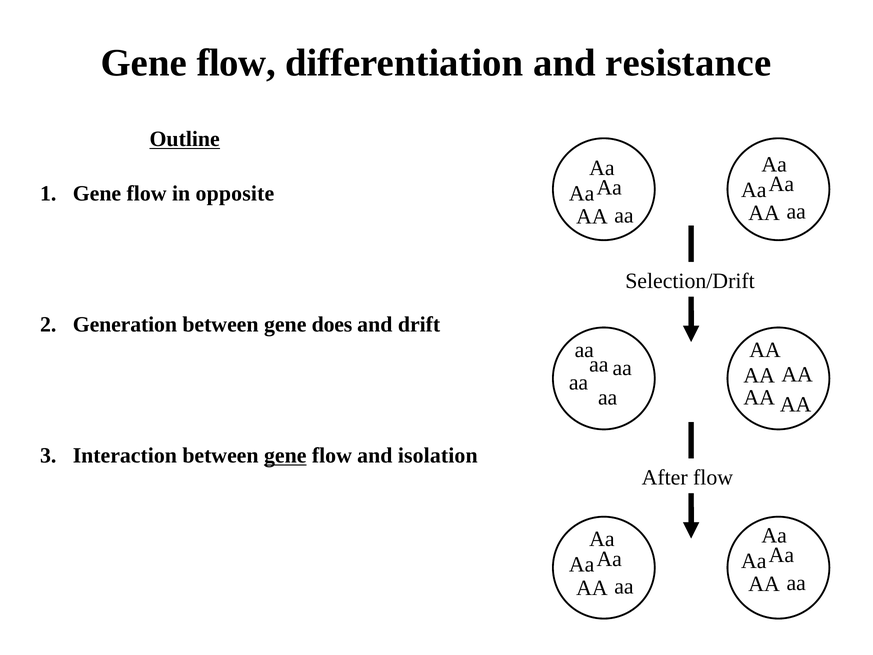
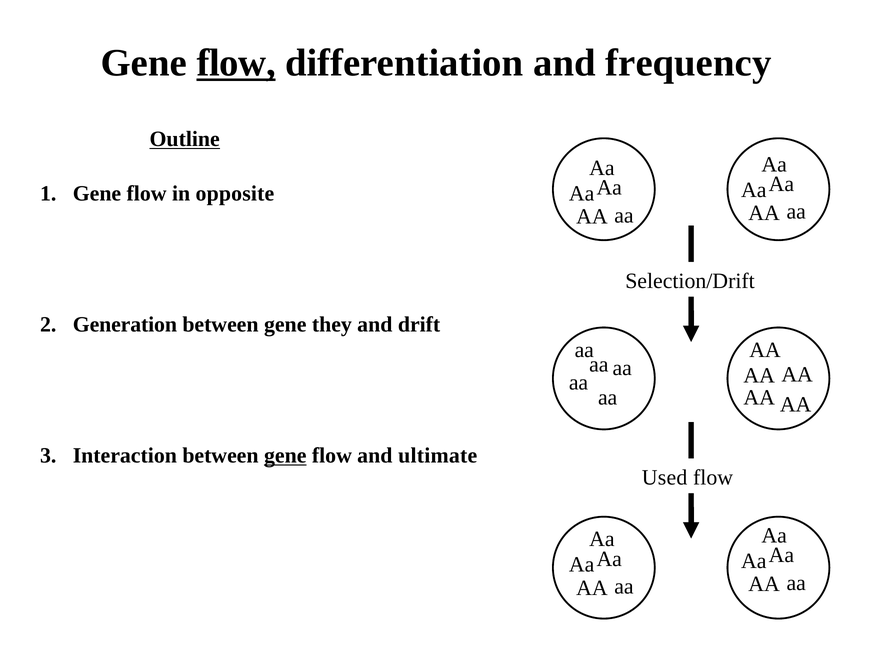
flow underline: none -> present (236, 63)
resistance: resistance -> frequency (688, 63)
does: does -> they (332, 324)
isolation: isolation -> ultimate (438, 455)
After: After -> Used (665, 477)
